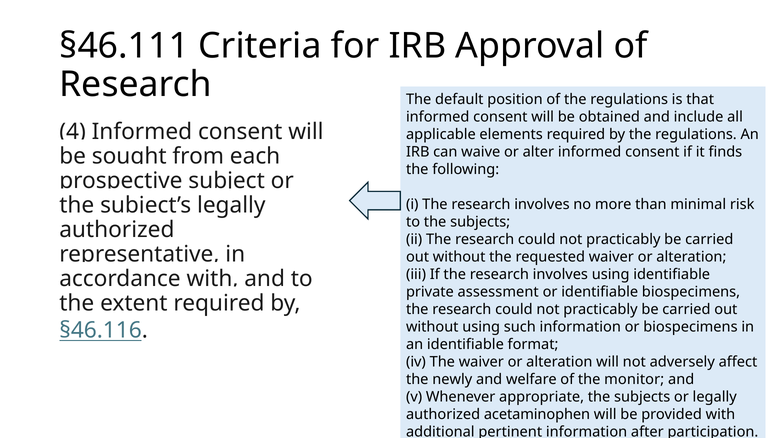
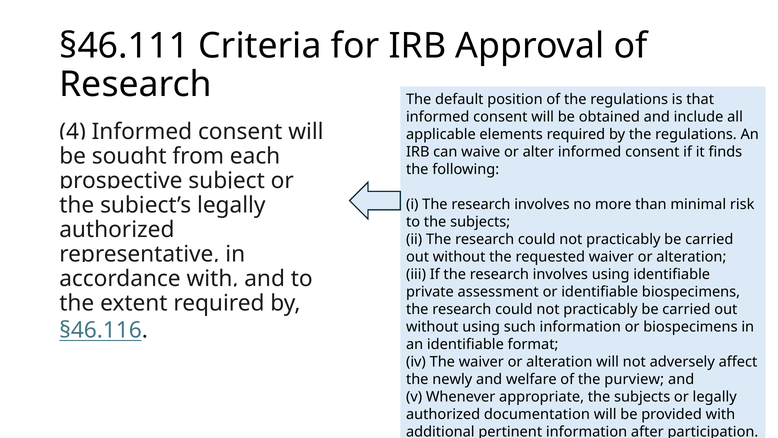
monitor: monitor -> purview (634, 379)
acetaminophen: acetaminophen -> documentation (537, 414)
